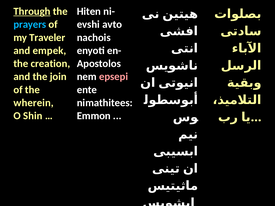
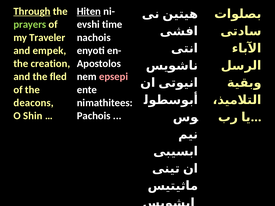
Hiten underline: none -> present (89, 11)
prayers colour: light blue -> light green (30, 24)
avto: avto -> time (112, 24)
join: join -> fled (58, 77)
wherein: wherein -> deacons (34, 103)
Emmon: Emmon -> Pachois (94, 116)
